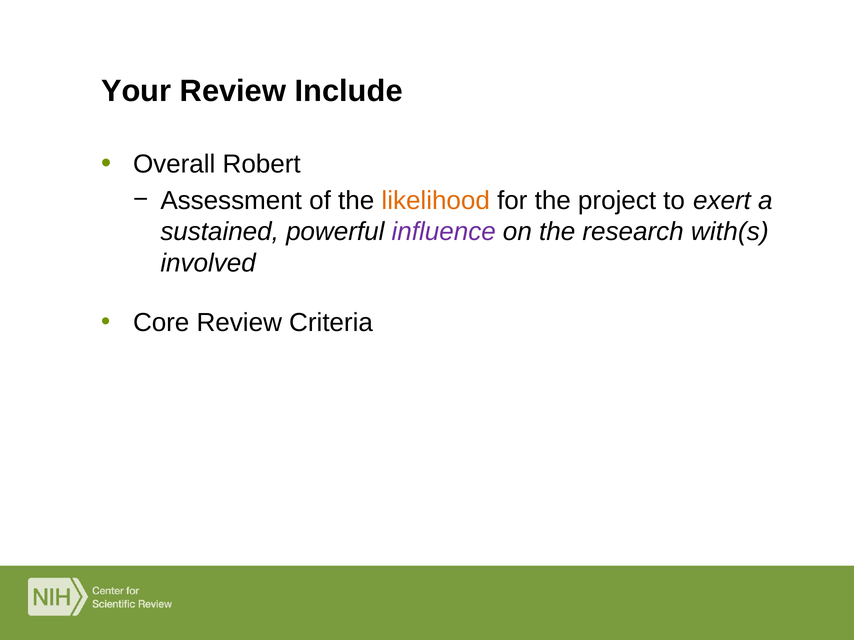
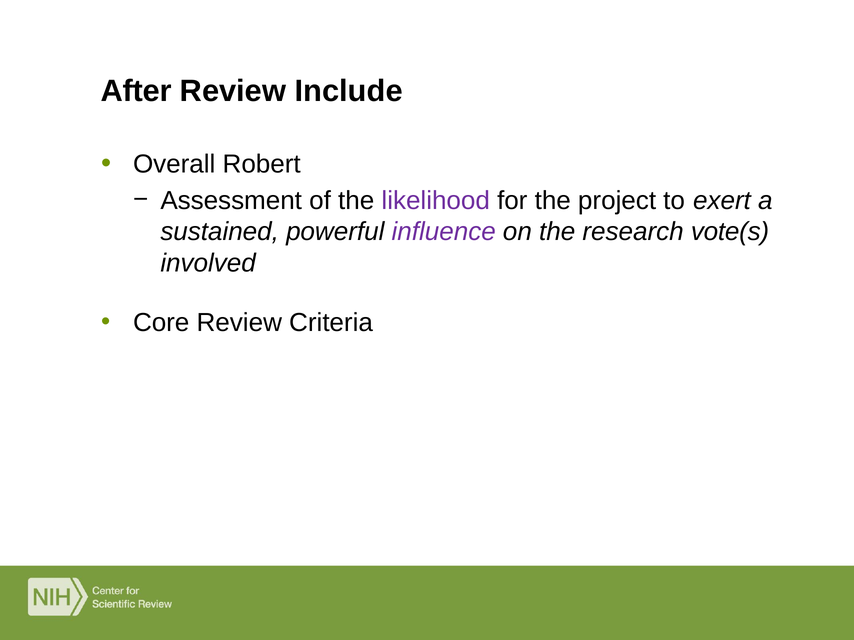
Your: Your -> After (136, 91)
likelihood colour: orange -> purple (436, 201)
with(s: with(s -> vote(s (730, 232)
